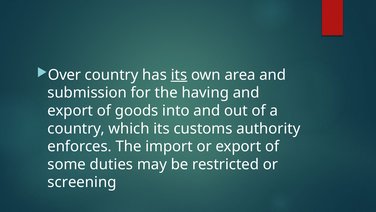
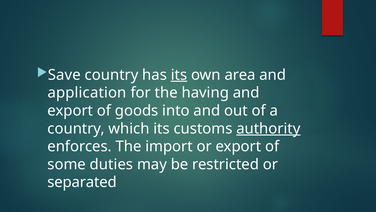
Over: Over -> Save (64, 75)
submission: submission -> application (87, 93)
authority underline: none -> present (268, 128)
screening: screening -> separated (82, 182)
